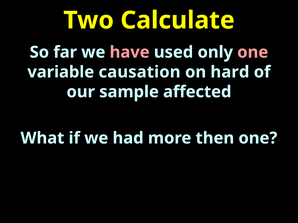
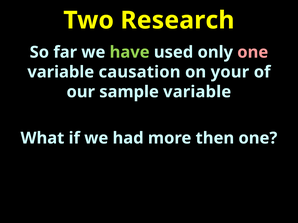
Calculate: Calculate -> Research (177, 20)
have colour: pink -> light green (130, 52)
hard: hard -> your (230, 72)
sample affected: affected -> variable (197, 92)
